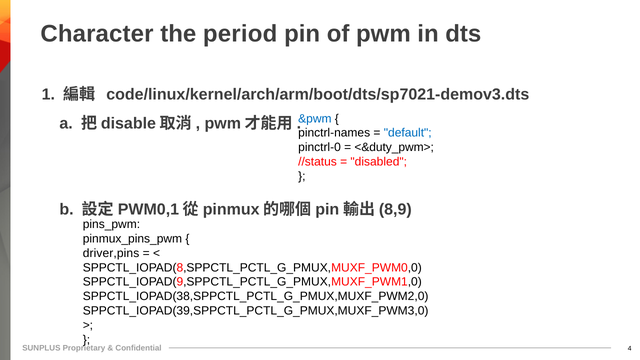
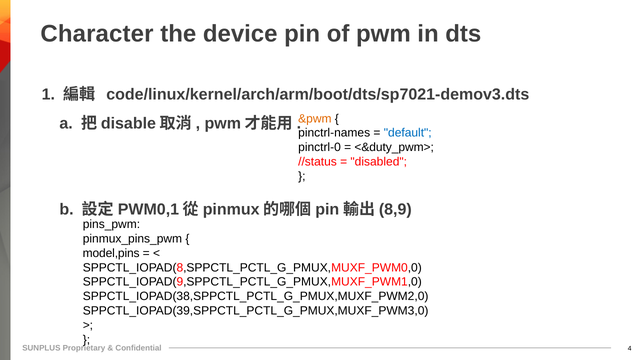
period: period -> device (240, 34)
&pwm colour: blue -> orange (315, 119)
driver,pins: driver,pins -> model,pins (111, 253)
